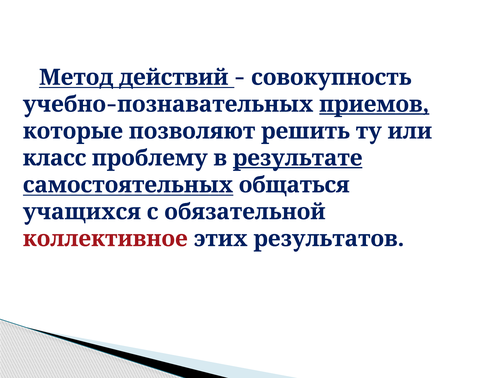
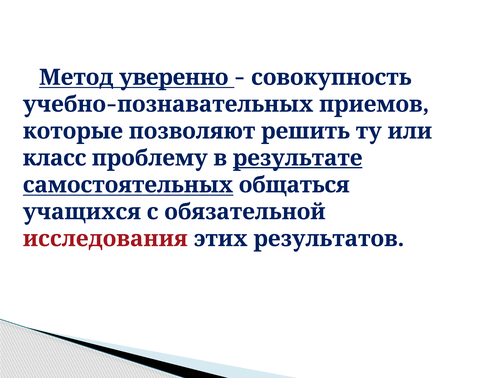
действий: действий -> уверенно (174, 77)
приемов underline: present -> none (374, 104)
коллективное: коллективное -> исследования (105, 239)
